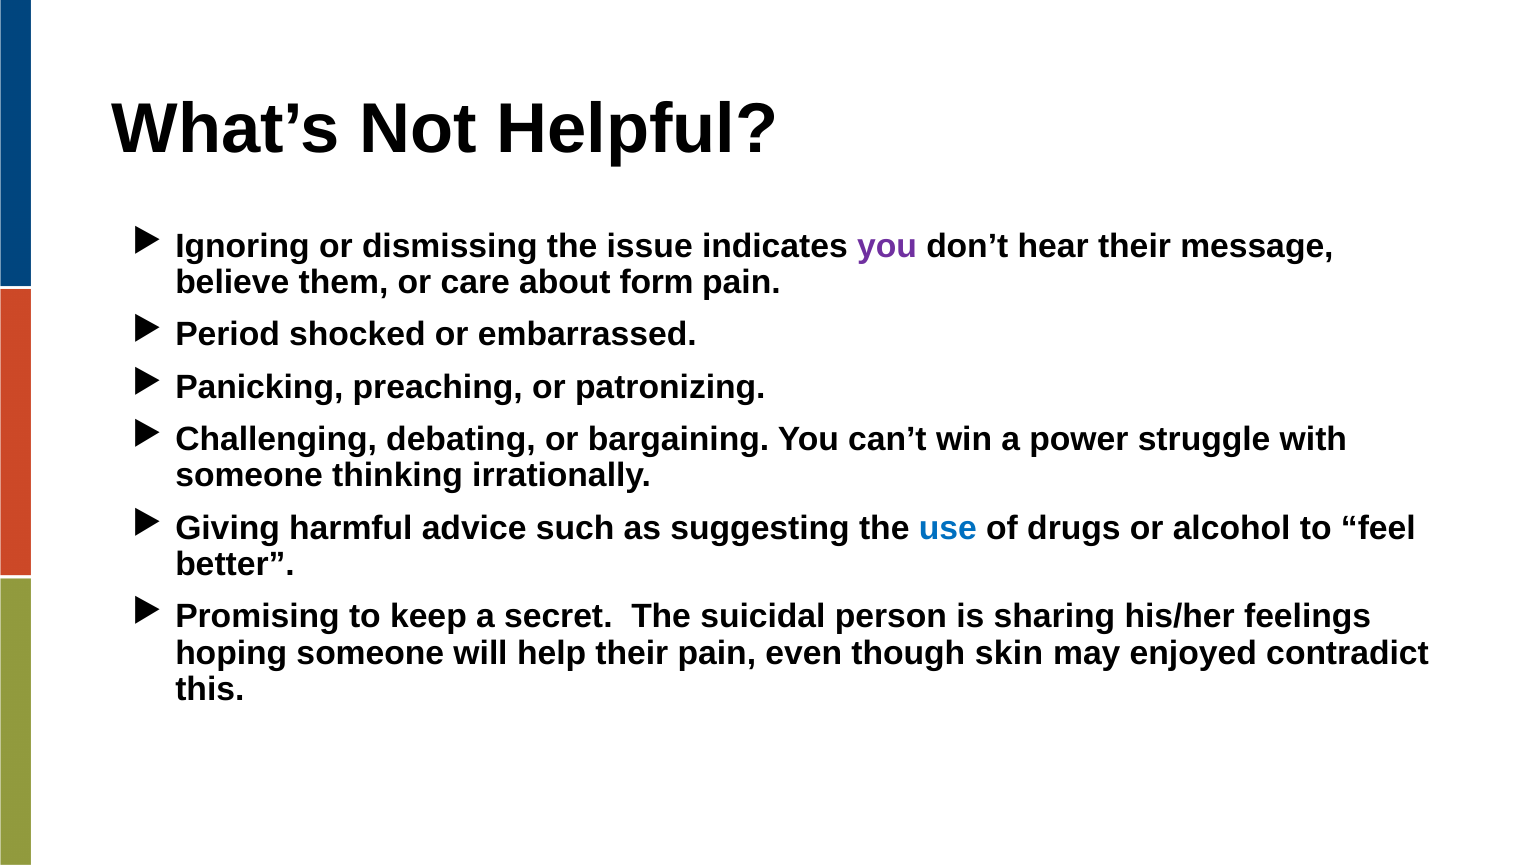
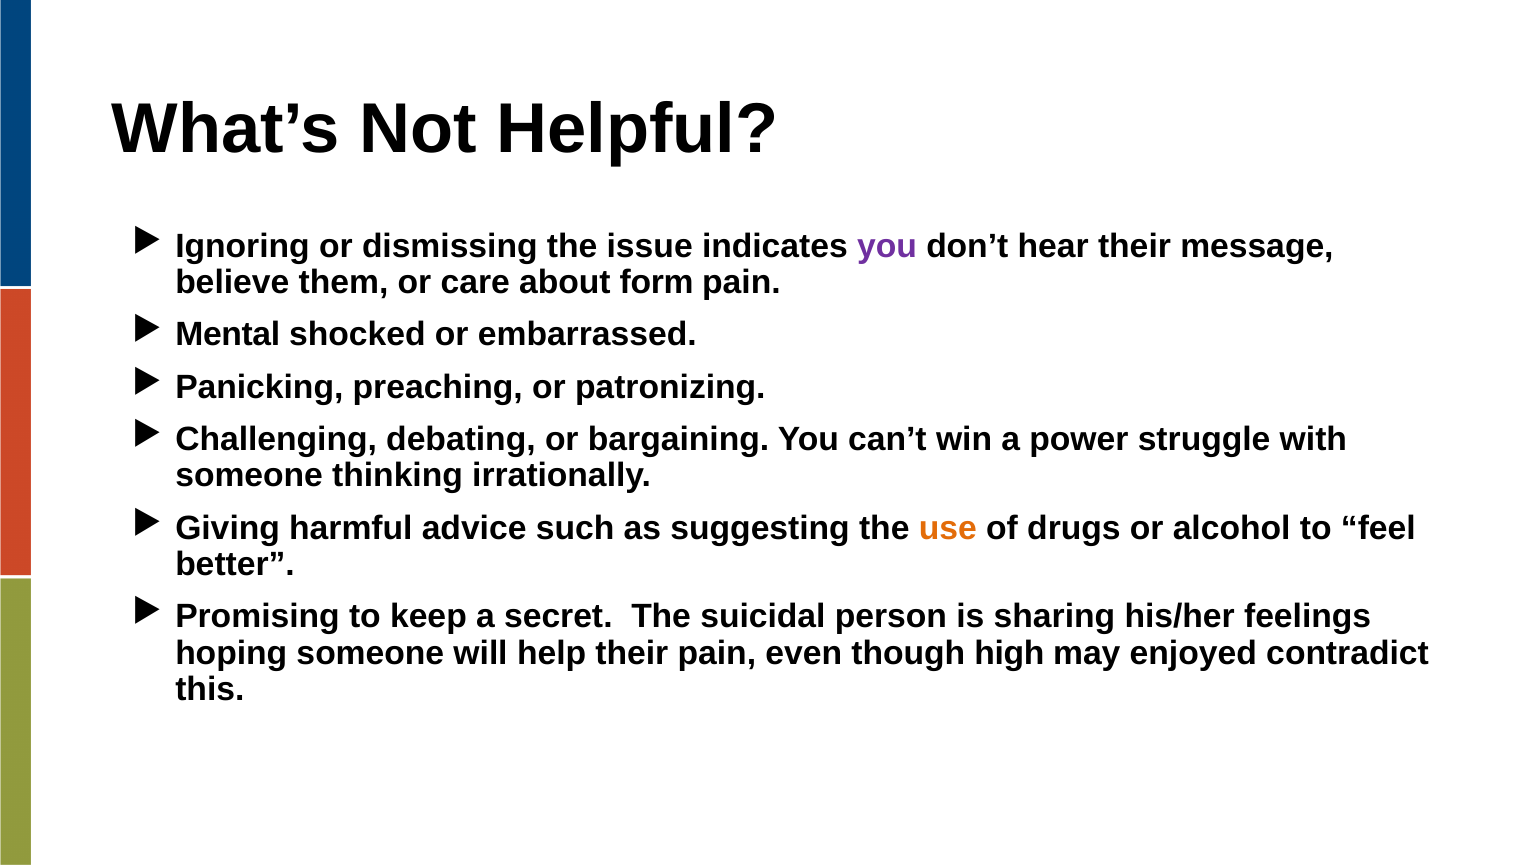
Period: Period -> Mental (228, 335)
use colour: blue -> orange (948, 529)
skin: skin -> high (1009, 654)
